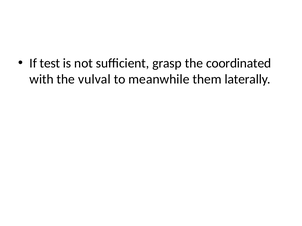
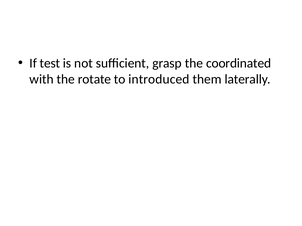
vulval: vulval -> rotate (95, 79)
meanwhile: meanwhile -> introduced (159, 79)
